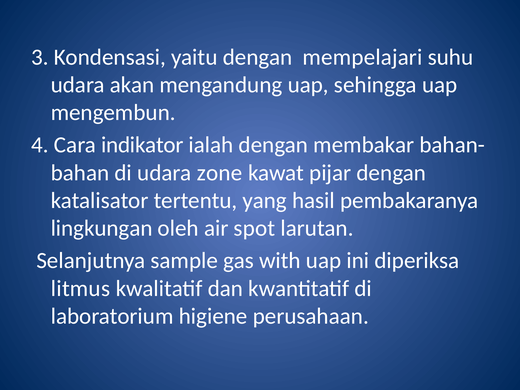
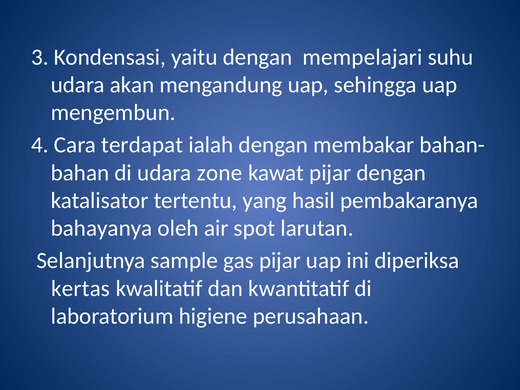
indikator: indikator -> terdapat (142, 145)
lingkungan: lingkungan -> bahayanya (102, 228)
gas with: with -> pijar (280, 261)
litmus: litmus -> kertas (81, 288)
